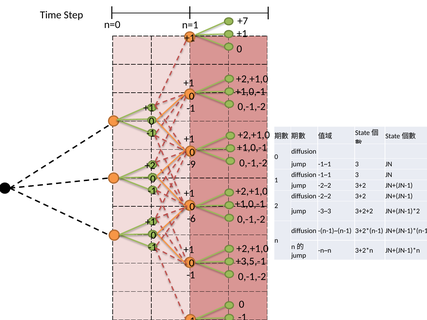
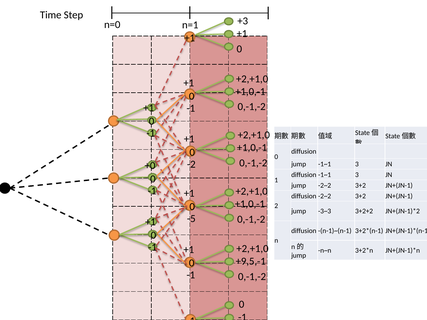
+7: +7 -> +3 (243, 21)
-9: -9 -> -2 (191, 164)
+2: +2 -> +0 (150, 166)
-6: -6 -> -5 (191, 219)
+3,5,-1: +3,5,-1 -> +9,5,-1 (251, 262)
